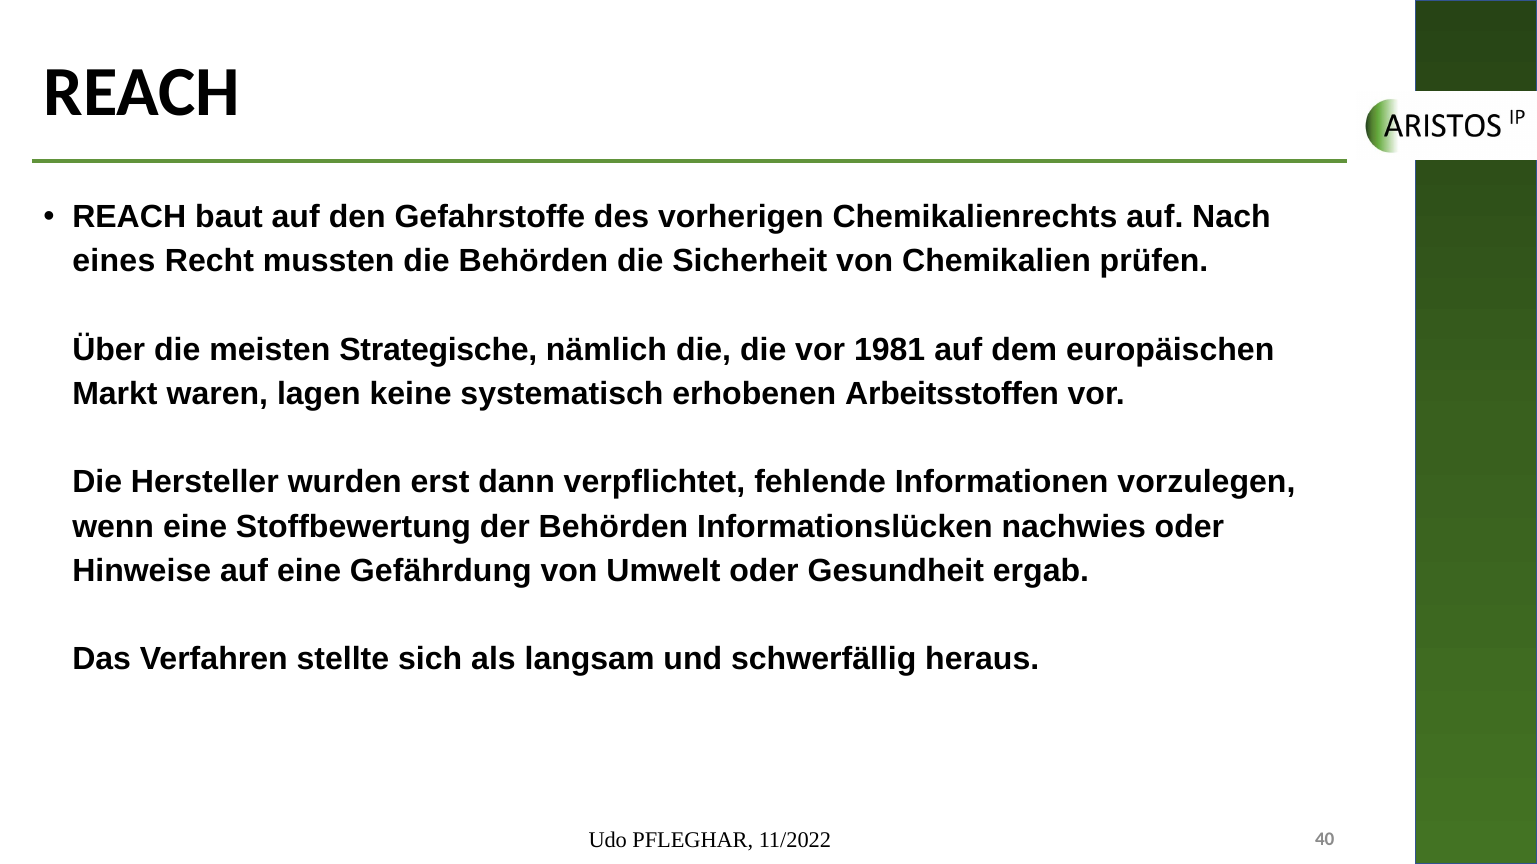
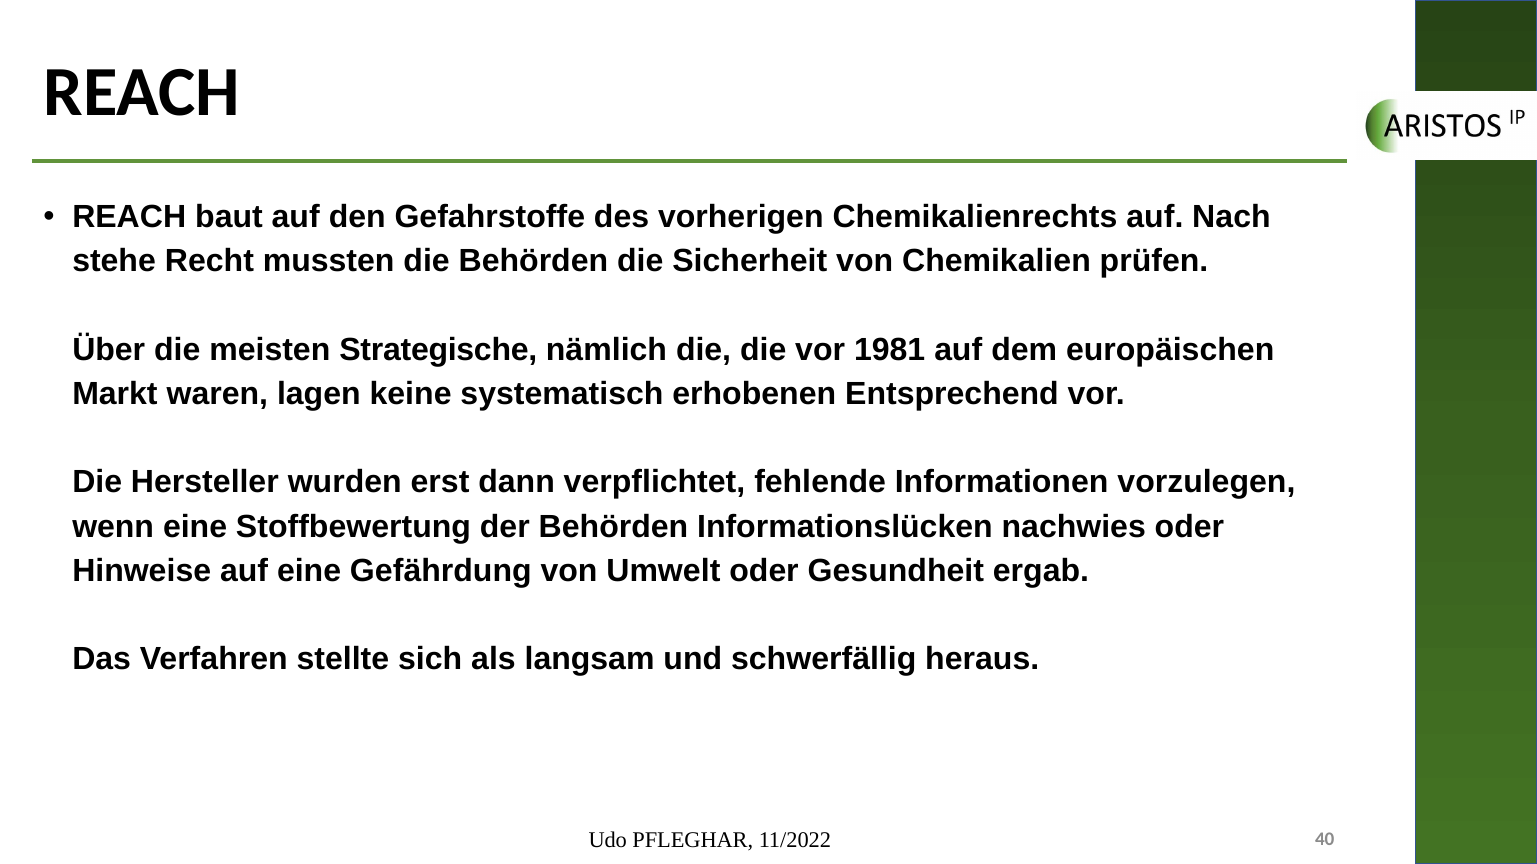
eines: eines -> stehe (114, 262)
Arbeitsstoffen: Arbeitsstoffen -> Entsprechend (952, 394)
